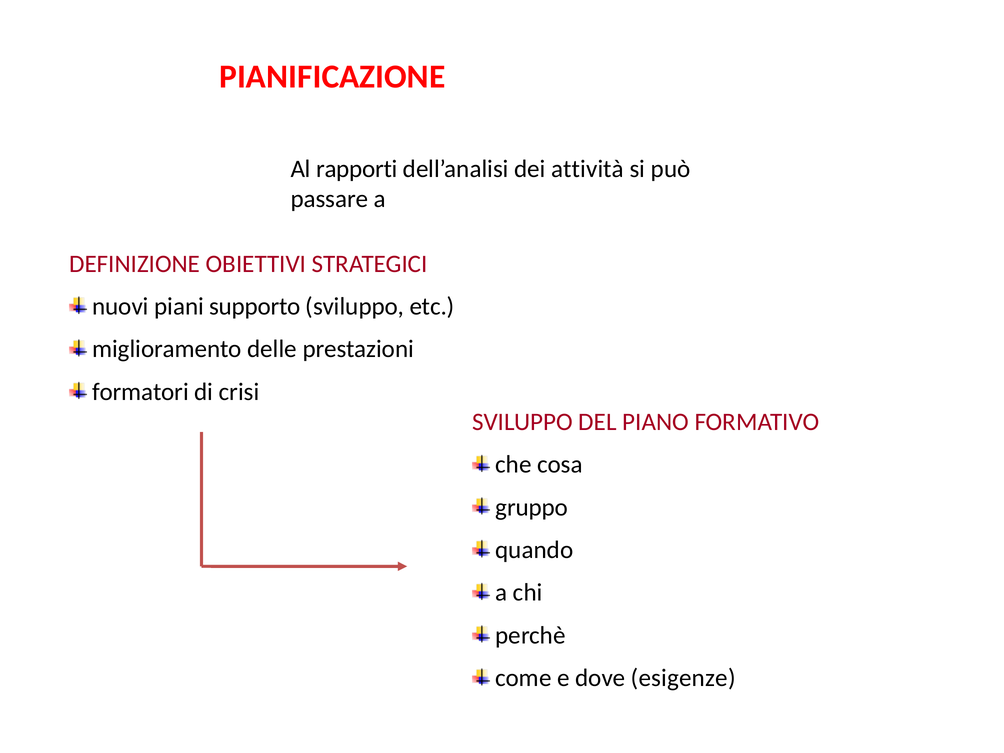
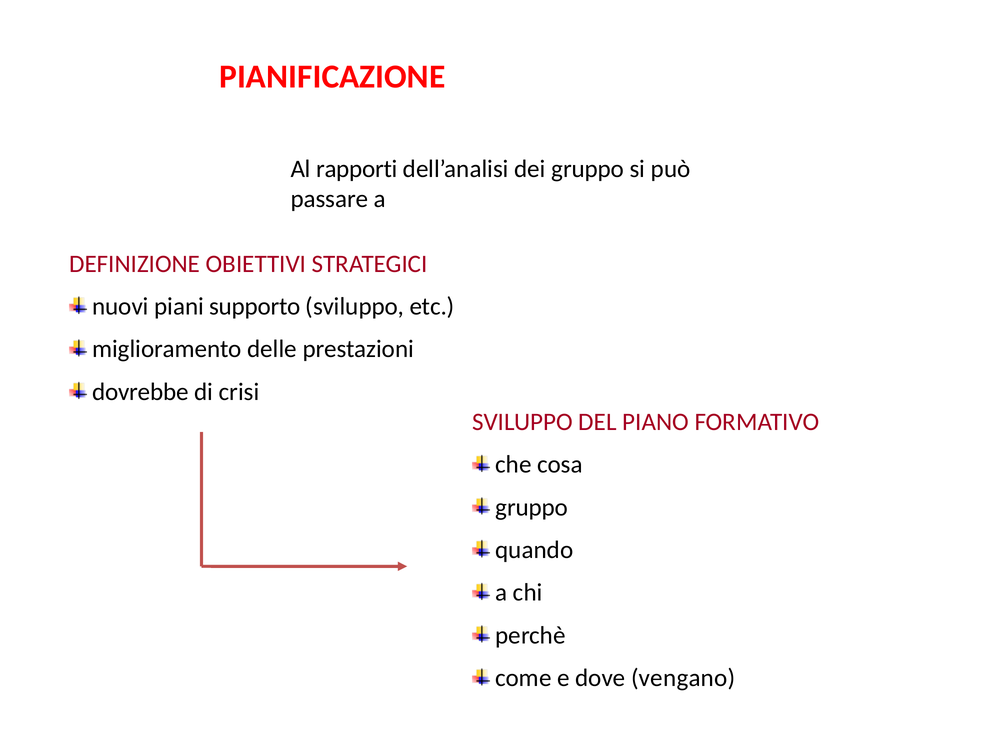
dei attività: attività -> gruppo (588, 169)
formatori: formatori -> dovrebbe (140, 392)
esigenze: esigenze -> vengano (683, 678)
